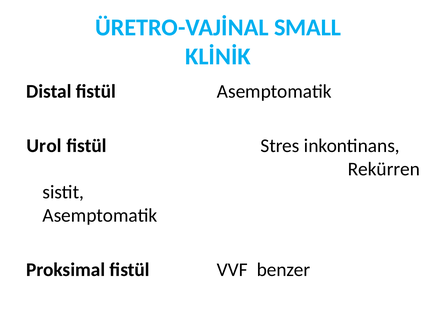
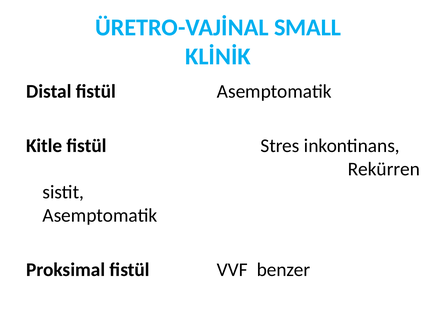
Urol: Urol -> Kitle (44, 146)
